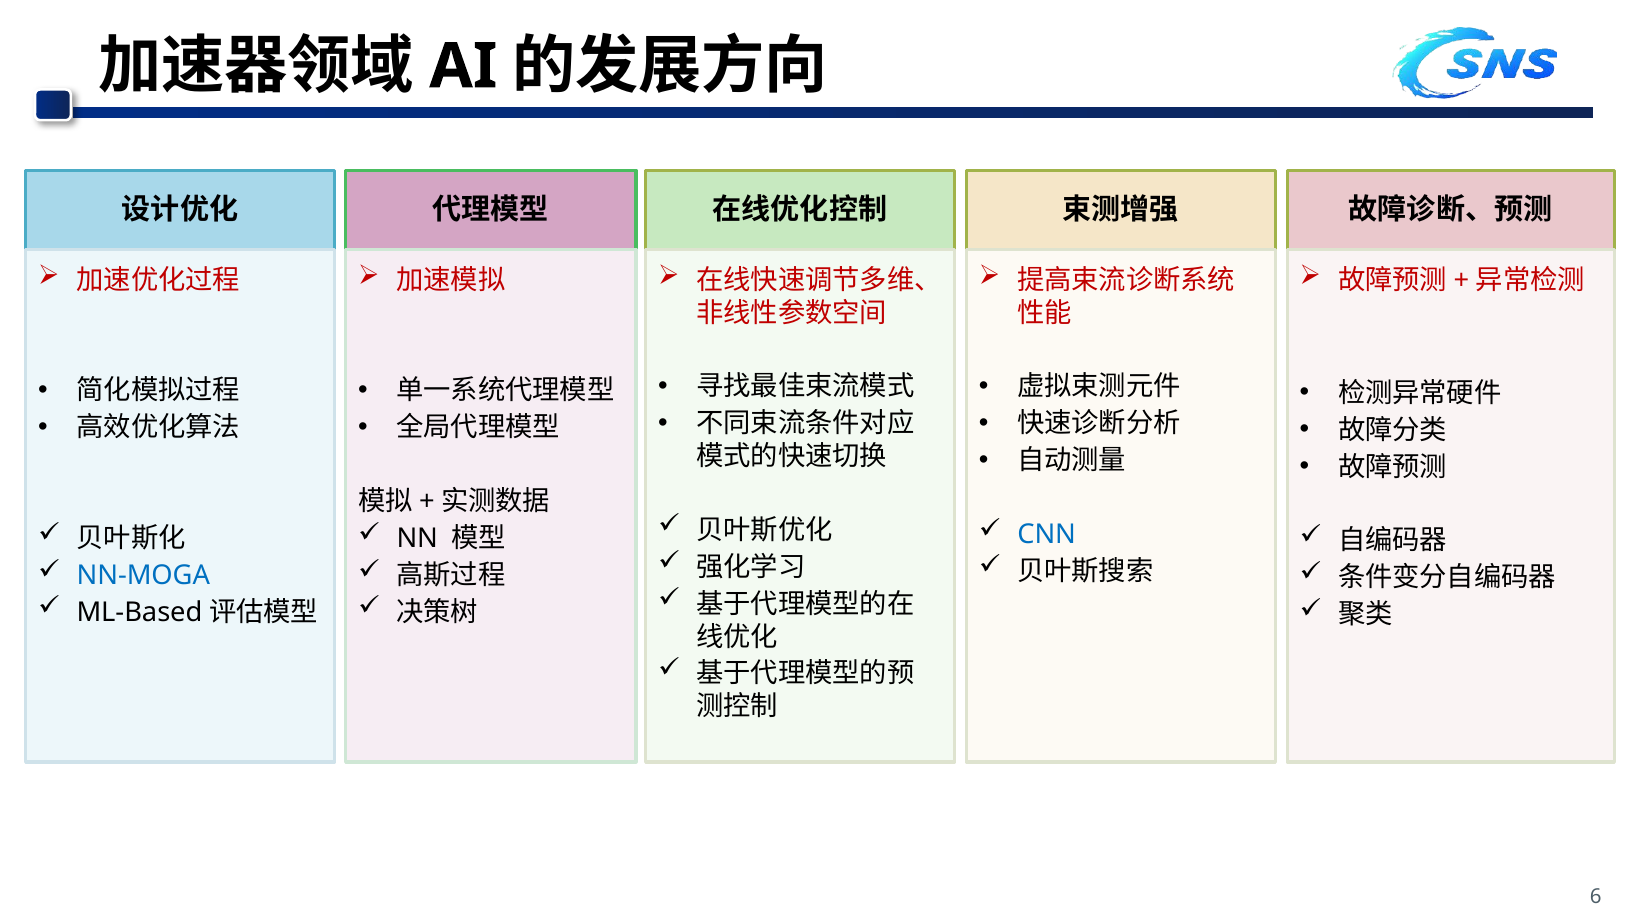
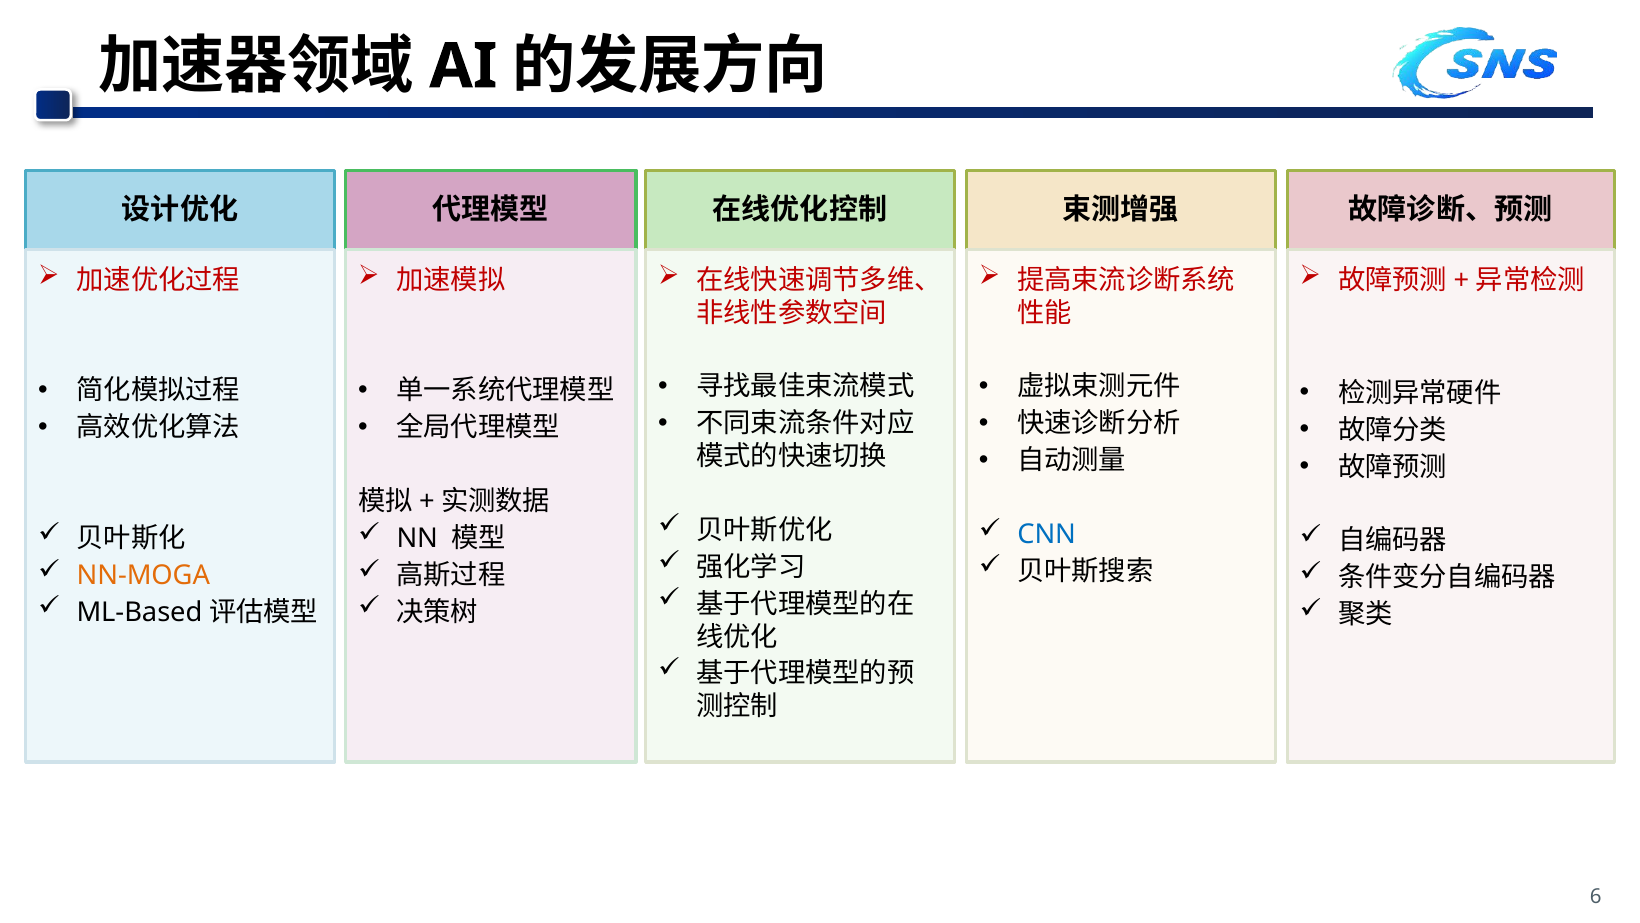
NN-MOGA colour: blue -> orange (143, 575)
